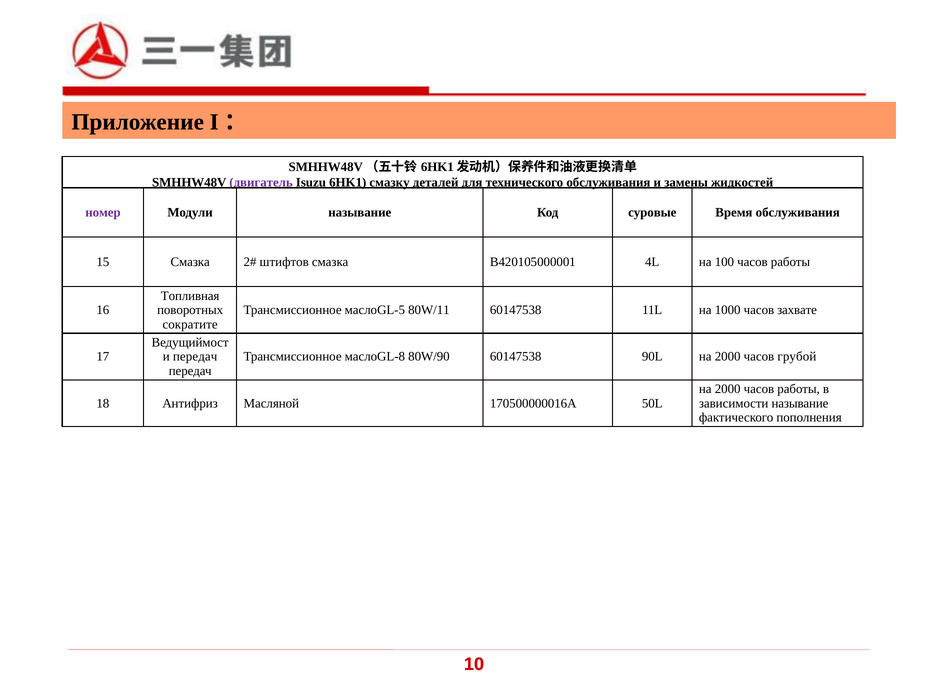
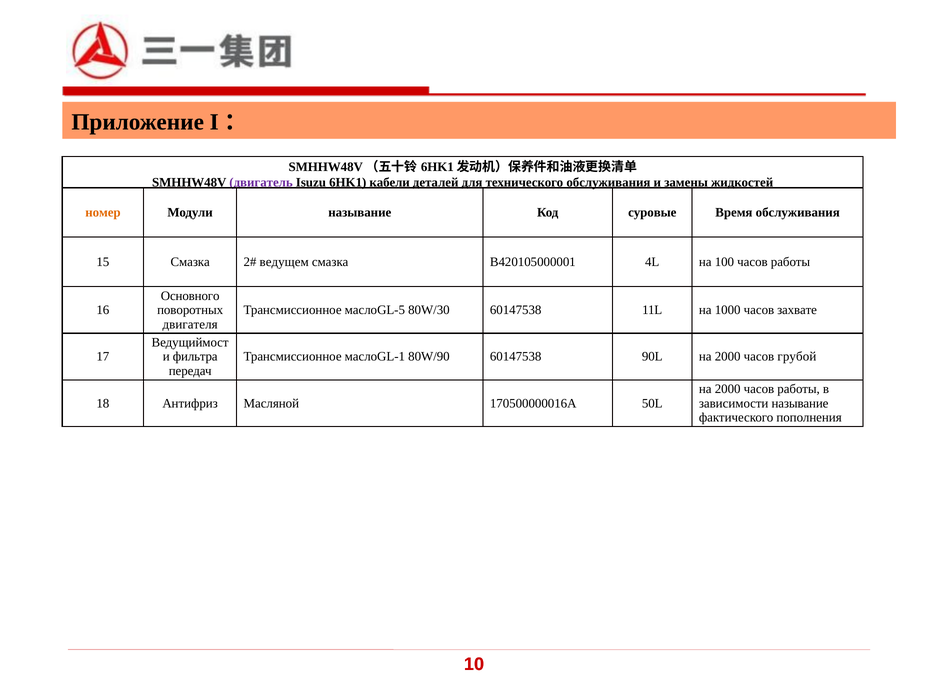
смазку: смазку -> кабели (390, 182)
номер colour: purple -> orange (103, 213)
штифтов: штифтов -> ведущем (284, 262)
Топливная: Топливная -> Основного (190, 296)
80W/11: 80W/11 -> 80W/30 (429, 310)
сократите: сократите -> двигателя (190, 324)
и передач: передач -> фильтра (195, 357)
маслоGL-8: маслоGL-8 -> маслоGL-1 (375, 357)
